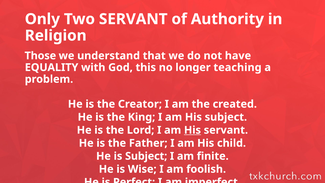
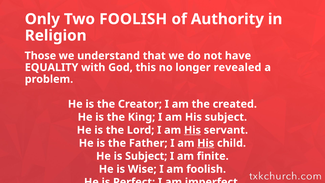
Two SERVANT: SERVANT -> FOOLISH (133, 19)
teaching: teaching -> revealed (237, 67)
His underline: none -> present (206, 143)
